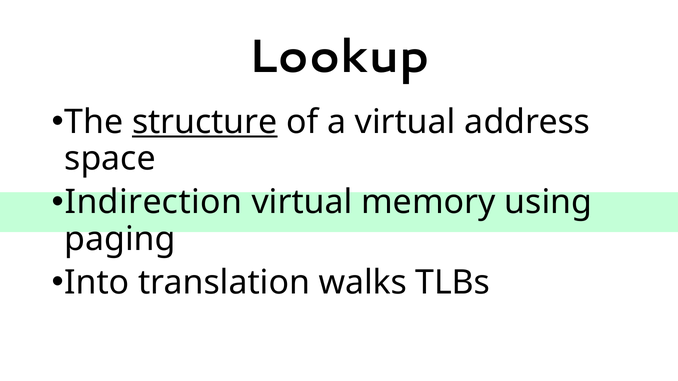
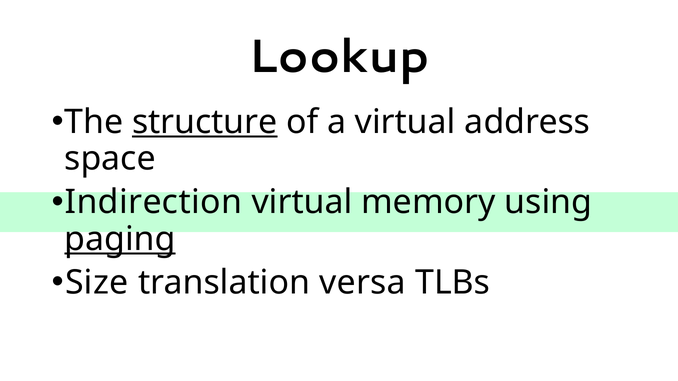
paging underline: none -> present (120, 239)
Into: Into -> Size (97, 283)
walks: walks -> versa (363, 283)
